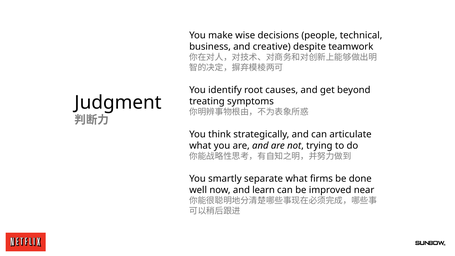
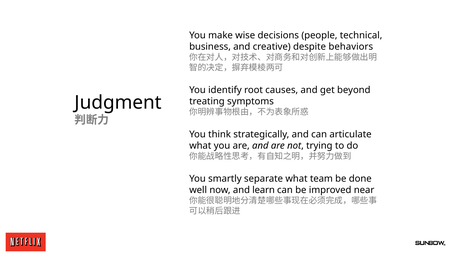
teamwork: teamwork -> behaviors (351, 47)
firms: firms -> team (321, 179)
